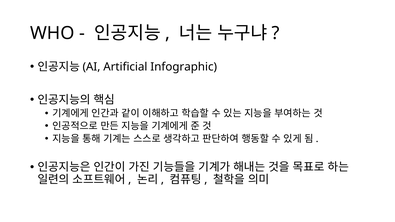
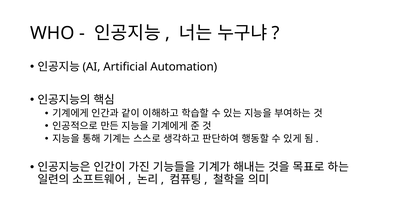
Infographic: Infographic -> Automation (184, 67)
